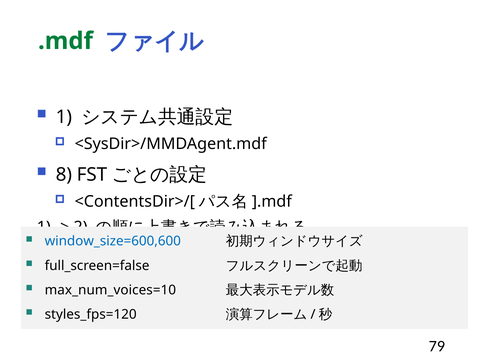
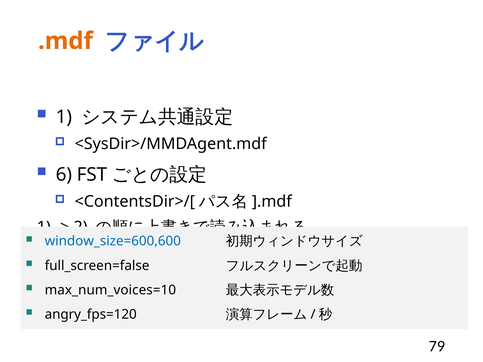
.mdf colour: green -> orange (65, 41)
8: 8 -> 6 (64, 175)
styles_fps=120: styles_fps=120 -> angry_fps=120 (91, 315)
